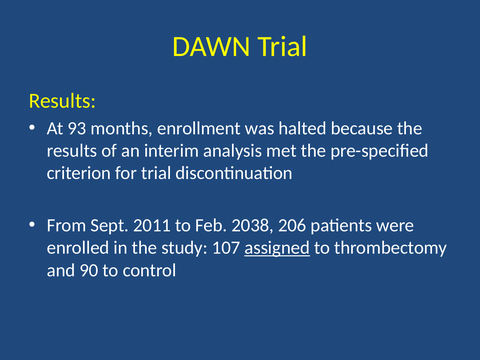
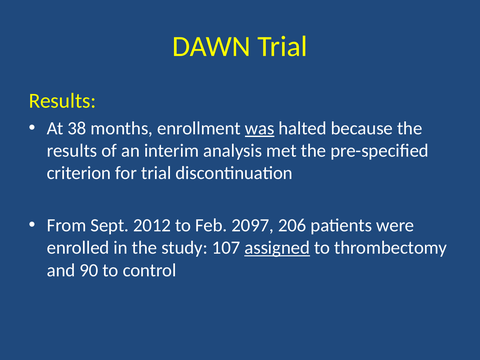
93: 93 -> 38 (77, 128)
was underline: none -> present (260, 128)
2011: 2011 -> 2012 (152, 225)
2038: 2038 -> 2097 (253, 225)
